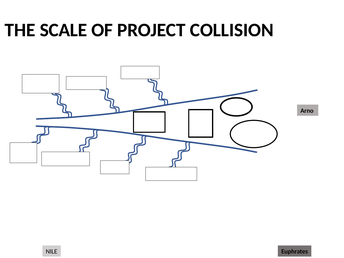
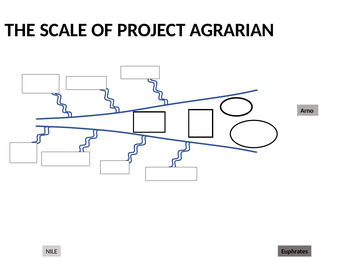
COLLISION: COLLISION -> AGRARIAN (232, 30)
